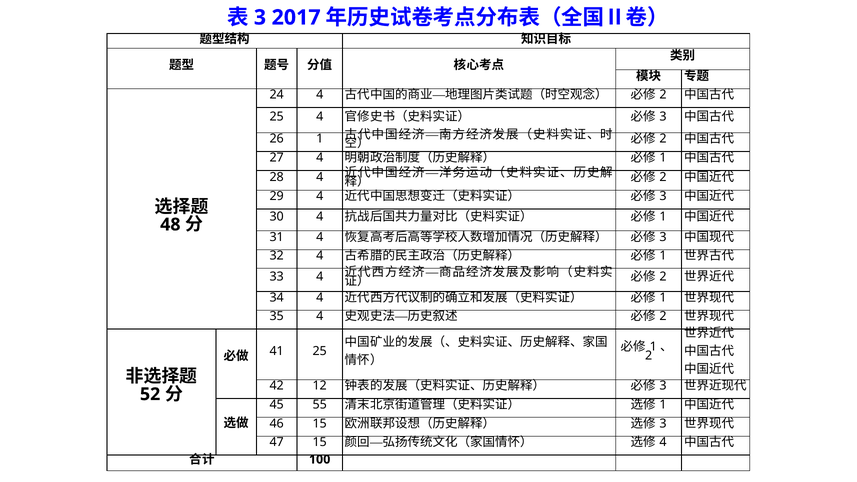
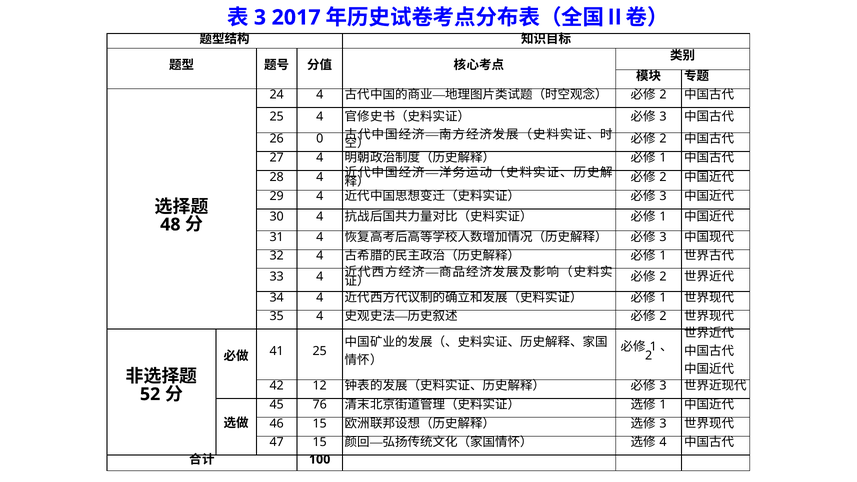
26 1: 1 -> 0 (320, 139)
55: 55 -> 76 (320, 405)
